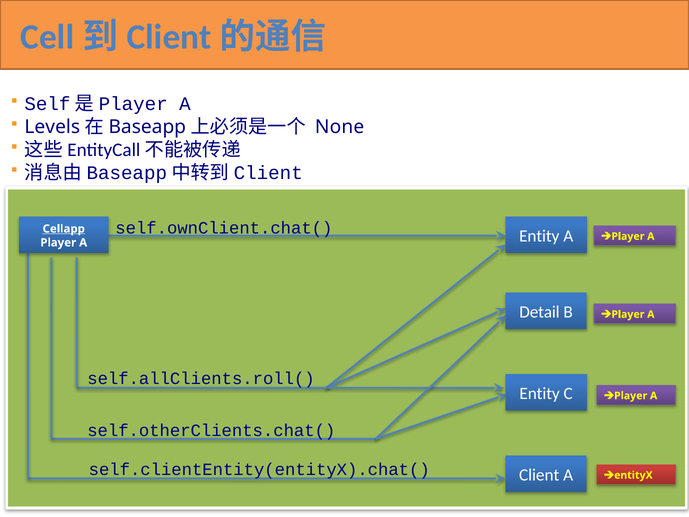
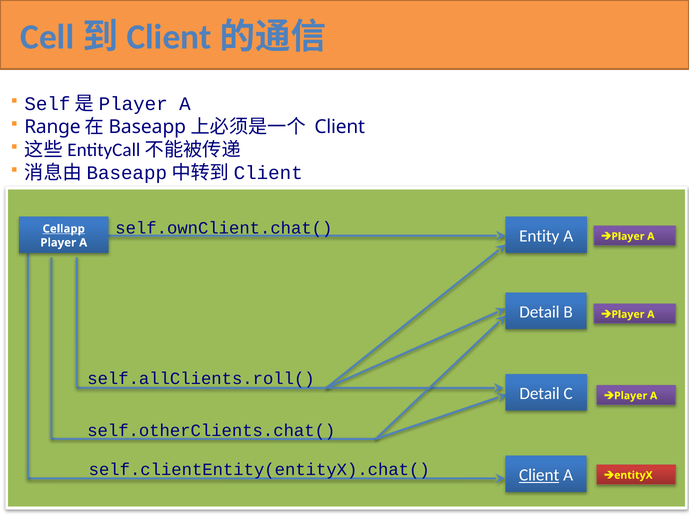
Levels: Levels -> Range (52, 127)
None: None -> Client (340, 127)
Entity: Entity -> Detail (540, 393)
Client underline: none -> present (539, 475)
